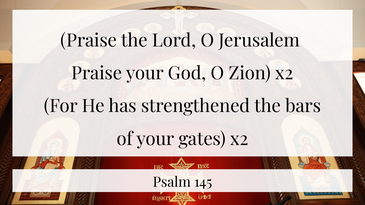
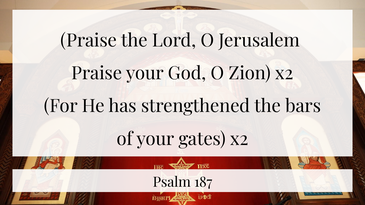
145: 145 -> 187 (203, 183)
